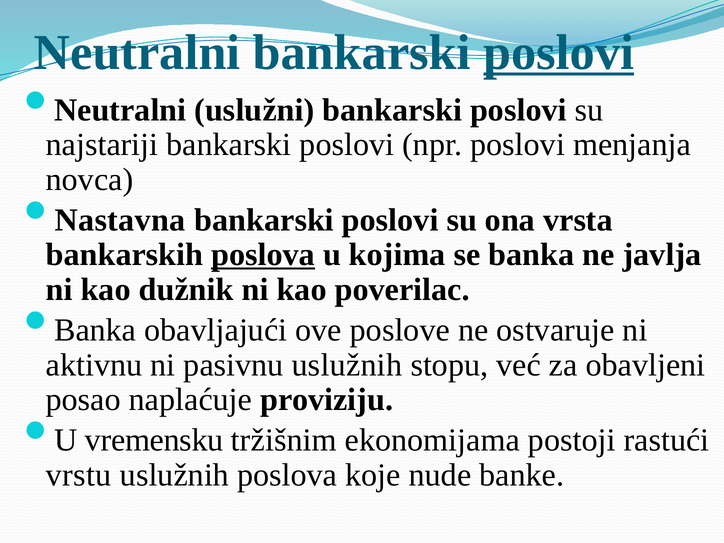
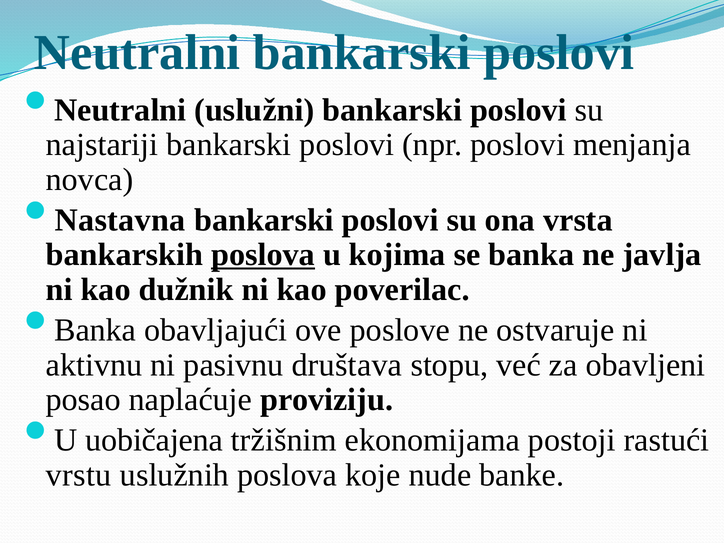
poslovi underline: present -> none (559, 53)
pasivnu uslužnih: uslužnih -> društava (347, 365)
vremensku: vremensku -> uobičajena (154, 440)
